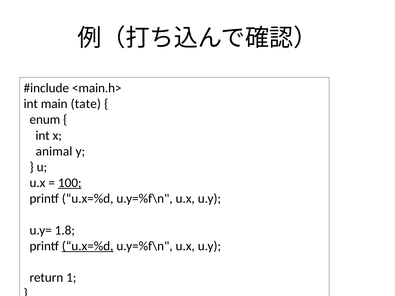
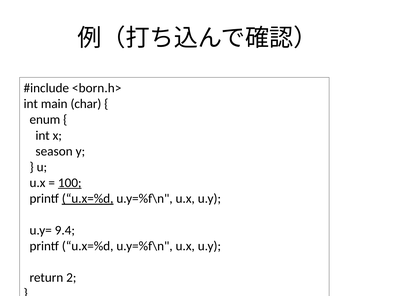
<main.h>: <main.h> -> <born.h> (97, 88)
tate: tate -> char (86, 104)
animal: animal -> season (54, 151)
u.x=%d underline: none -> present (88, 199)
1.8: 1.8 -> 9.4 (65, 230)
u.x=%d underline: present -> none (88, 246)
1: 1 -> 2 (71, 278)
